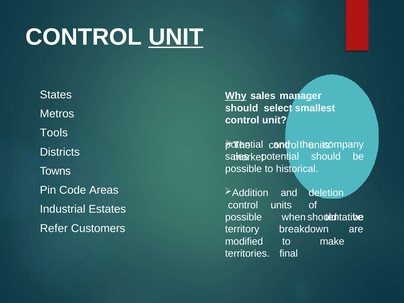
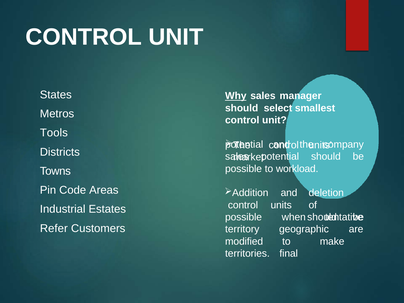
UNIT underline: present -> none (176, 37)
historical: historical -> workload (297, 169)
breakdown: breakdown -> geographic (304, 229)
